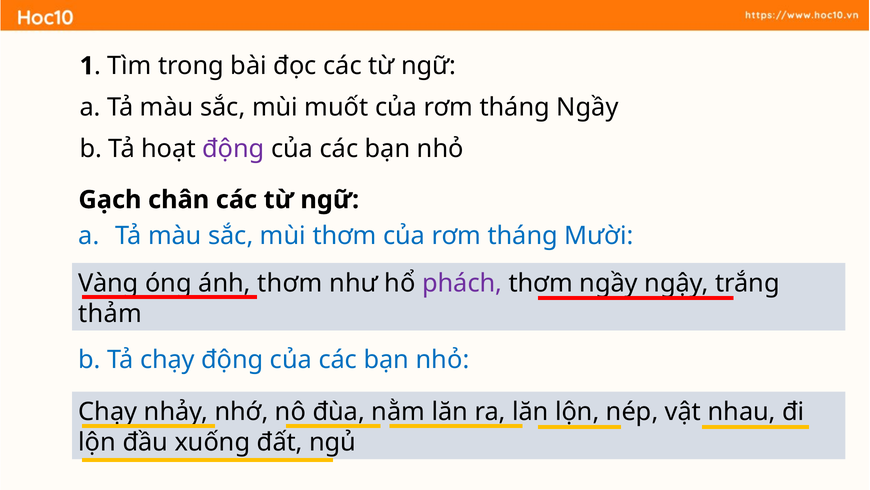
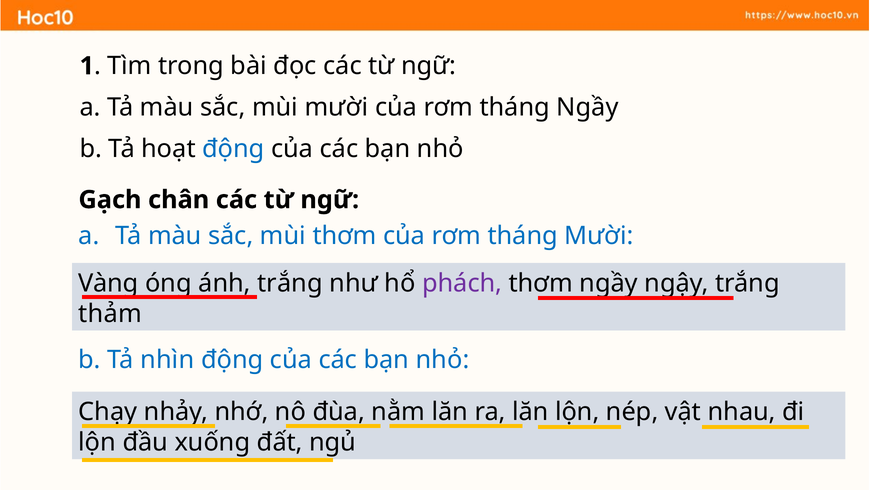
mùi muốt: muốt -> mười (336, 107)
động colour: purple -> blue (233, 149)
thơm: thơm -> trắng (290, 283)
Tả chạy: chạy -> nhìn (167, 360)
